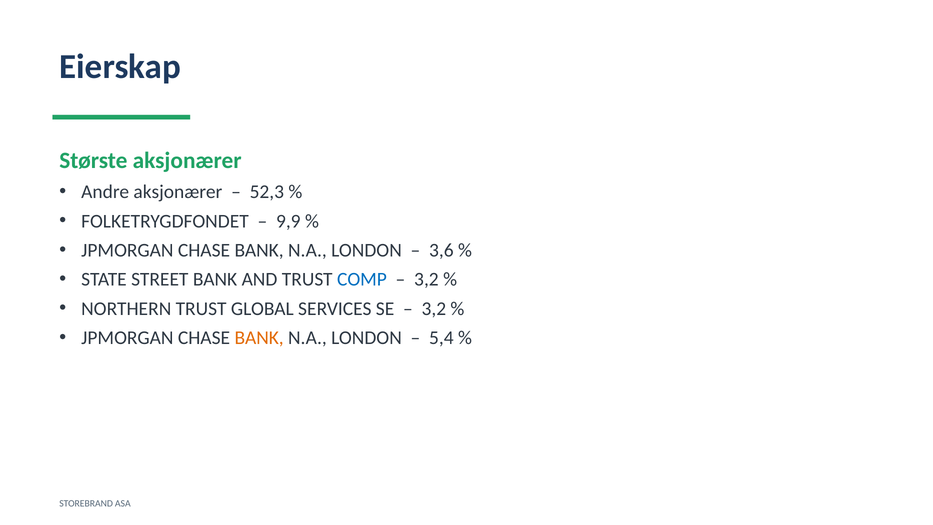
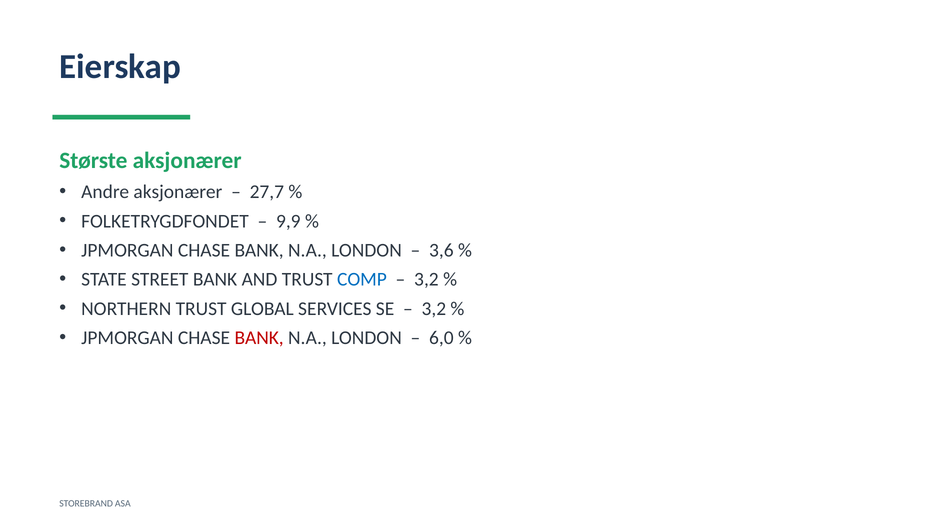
52,3: 52,3 -> 27,7 (267, 192)
BANK colour: orange -> red (259, 338)
5,4: 5,4 -> 6,0 (441, 338)
